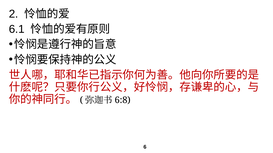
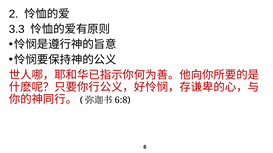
6.1: 6.1 -> 3.3 (17, 29)
